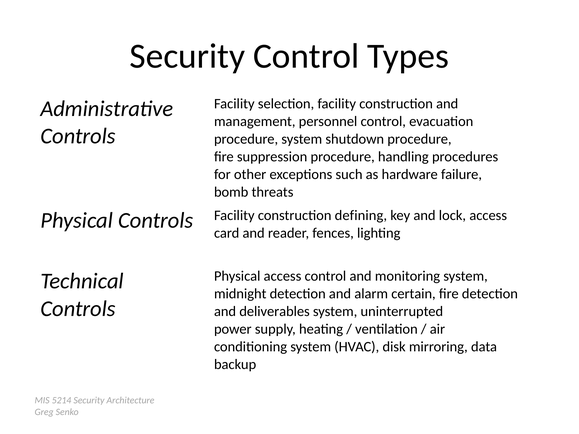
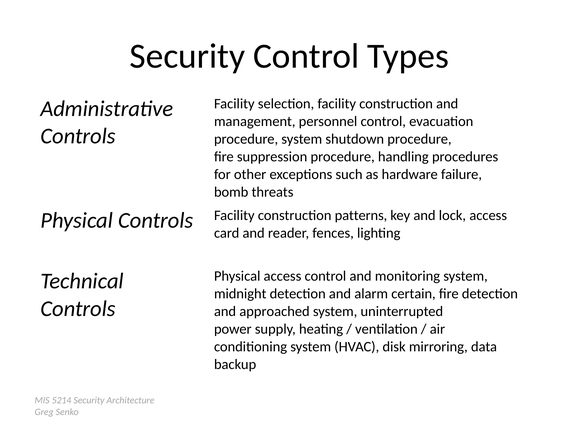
defining: defining -> patterns (361, 216)
deliverables: deliverables -> approached (275, 312)
